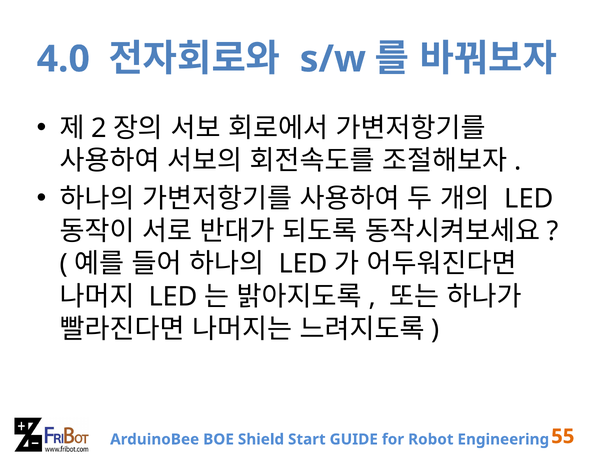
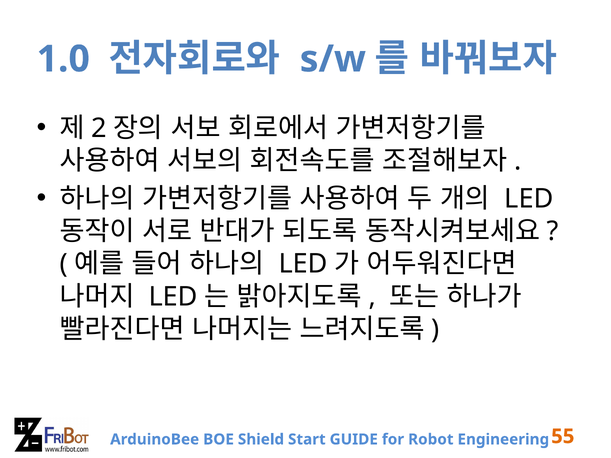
4.0: 4.0 -> 1.0 (63, 59)
